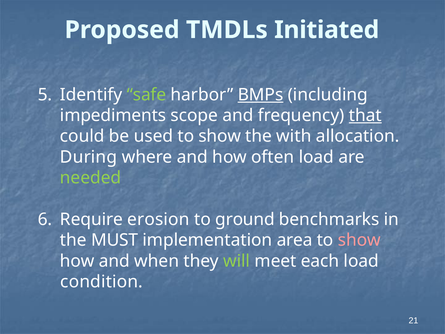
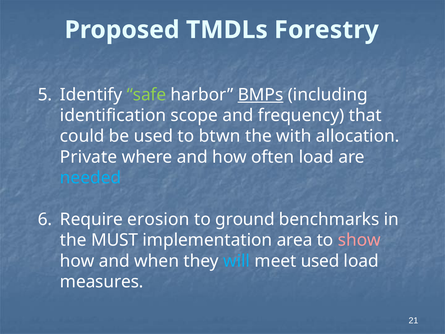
Initiated: Initiated -> Forestry (326, 30)
impediments: impediments -> identification (113, 115)
that underline: present -> none (365, 115)
used to show: show -> btwn (220, 136)
During: During -> Private (89, 157)
needed colour: light green -> light blue (91, 178)
will colour: light green -> light blue (237, 261)
meet each: each -> used (320, 261)
condition: condition -> measures (102, 282)
